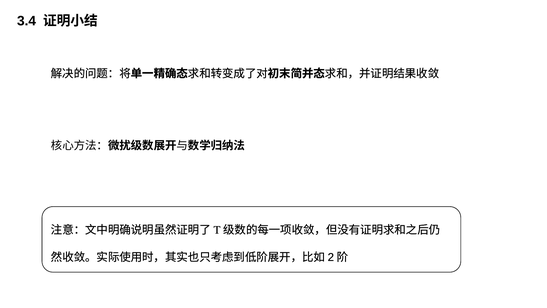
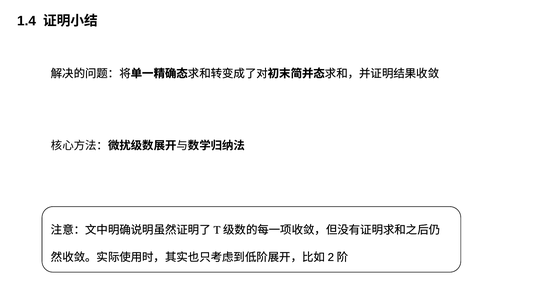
3.4: 3.4 -> 1.4 (27, 21)
